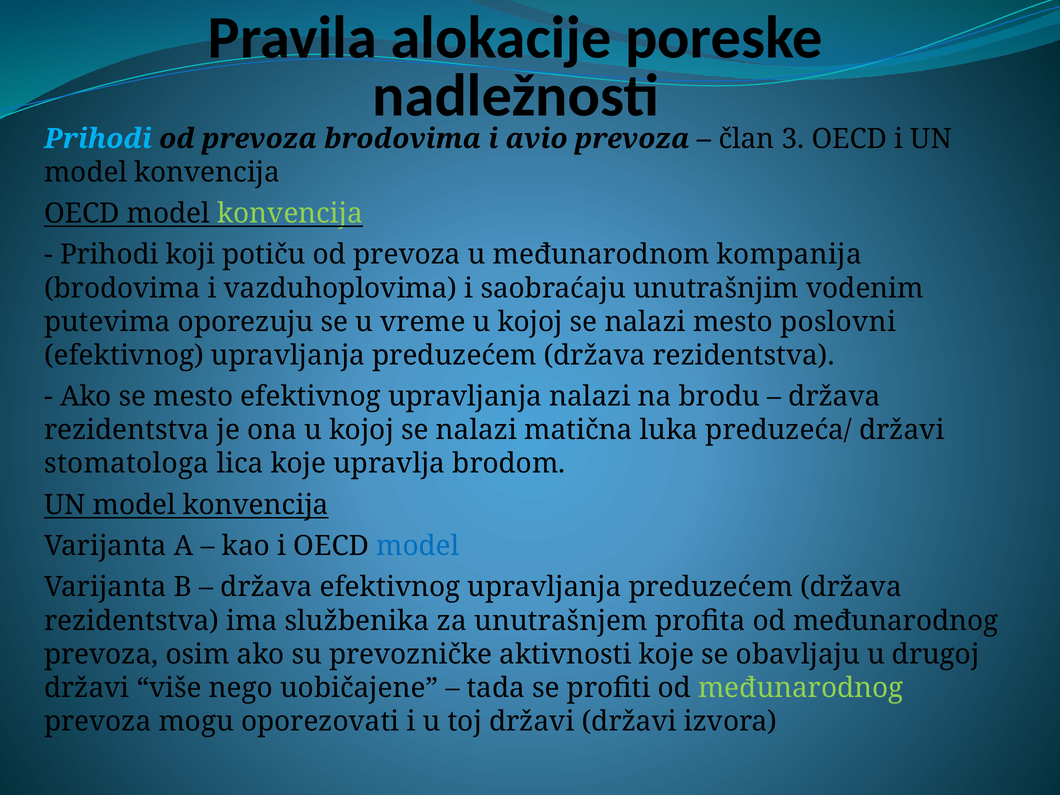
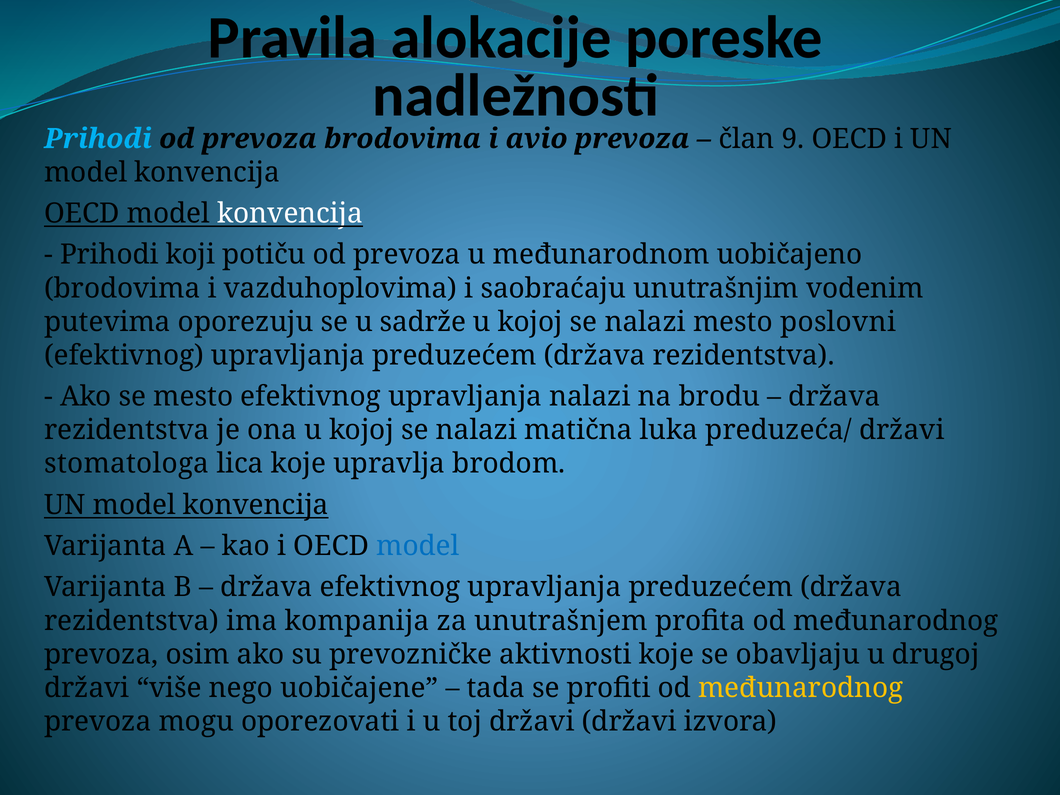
3: 3 -> 9 (793, 139)
konvencija colour: light green -> white (290, 214)
kompanija: kompanija -> uobičajeno (790, 255)
vreme: vreme -> sadrže (423, 322)
službenika: službenika -> kompanija (357, 621)
međunarodnog colour: light green -> yellow (801, 688)
